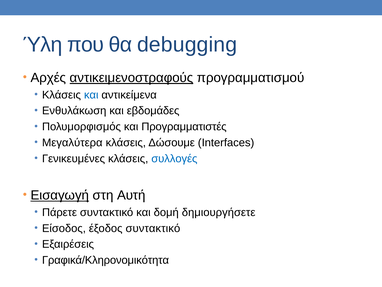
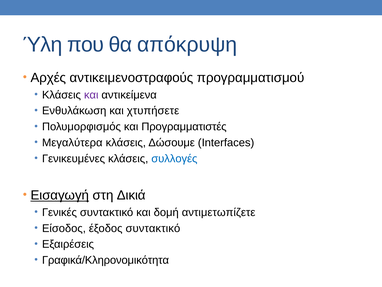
debugging: debugging -> απόκρυψη (187, 44)
αντικειμενοστραφούς underline: present -> none (132, 78)
και colour: blue -> purple (91, 95)
εβδομάδες: εβδομάδες -> χτυπήσετε (153, 111)
Αυτή: Αυτή -> Δικιά (131, 195)
Πάρετε: Πάρετε -> Γενικές (59, 212)
δημιουργήσετε: δημιουργήσετε -> αντιμετωπίζετε (219, 212)
